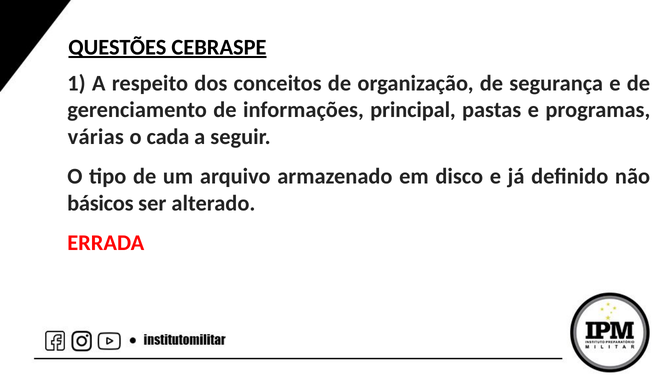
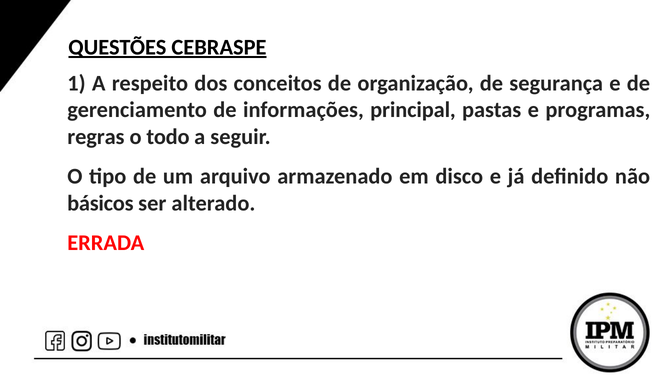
várias: várias -> regras (96, 137)
cada: cada -> todo (168, 137)
